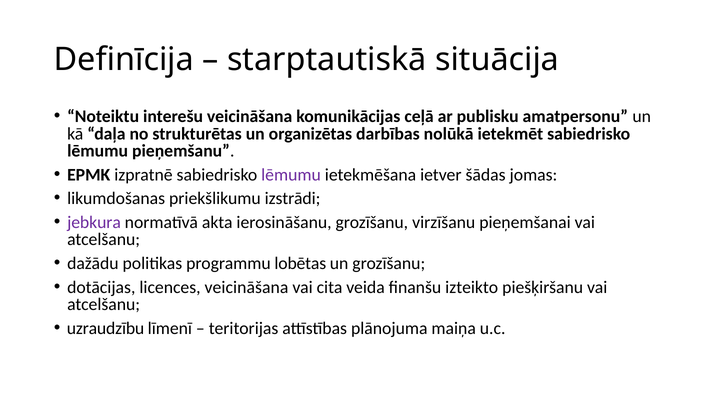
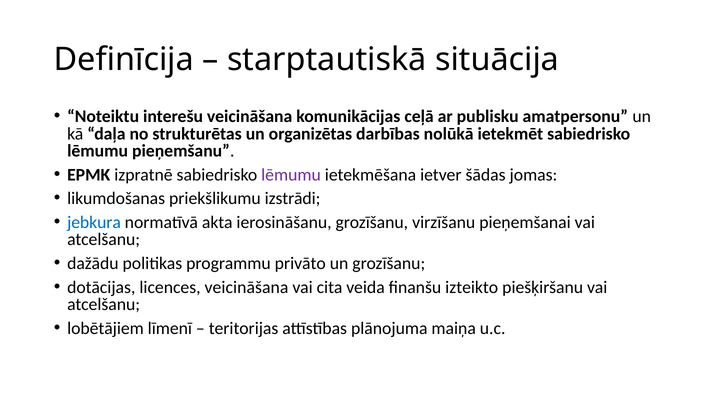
jebkura colour: purple -> blue (94, 222)
lobētas: lobētas -> privāto (300, 263)
uzraudzību: uzraudzību -> lobētājiem (105, 328)
